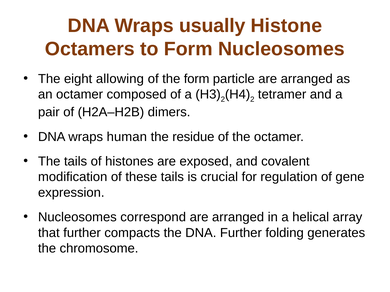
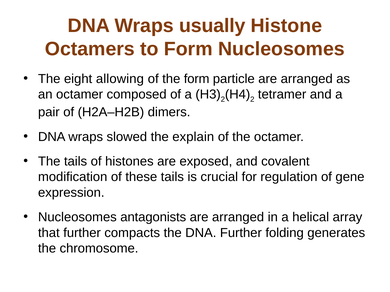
human: human -> slowed (127, 137)
residue: residue -> explain (193, 137)
correspond: correspond -> antagonists (153, 218)
